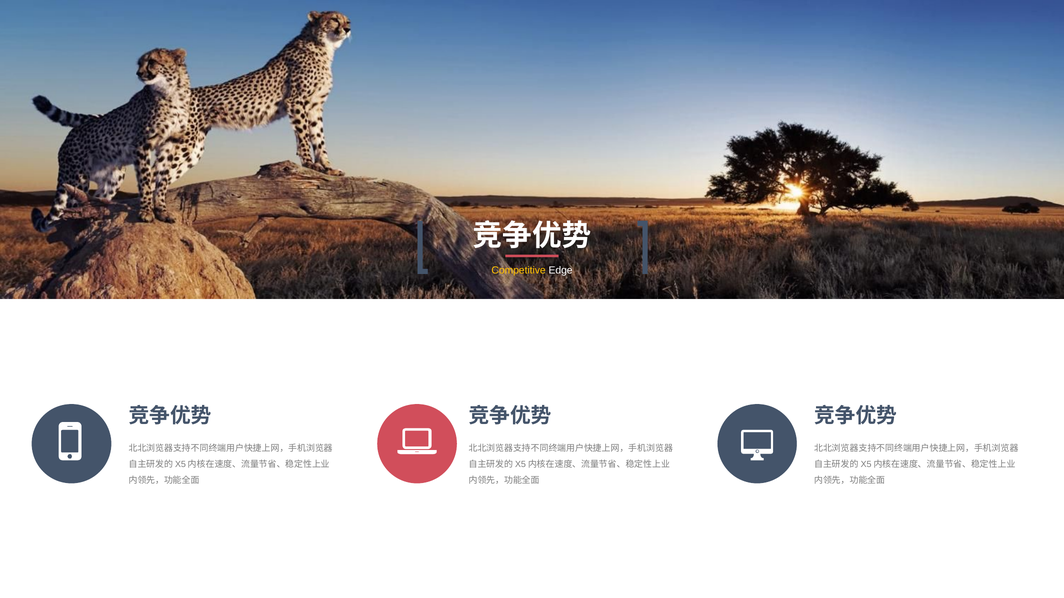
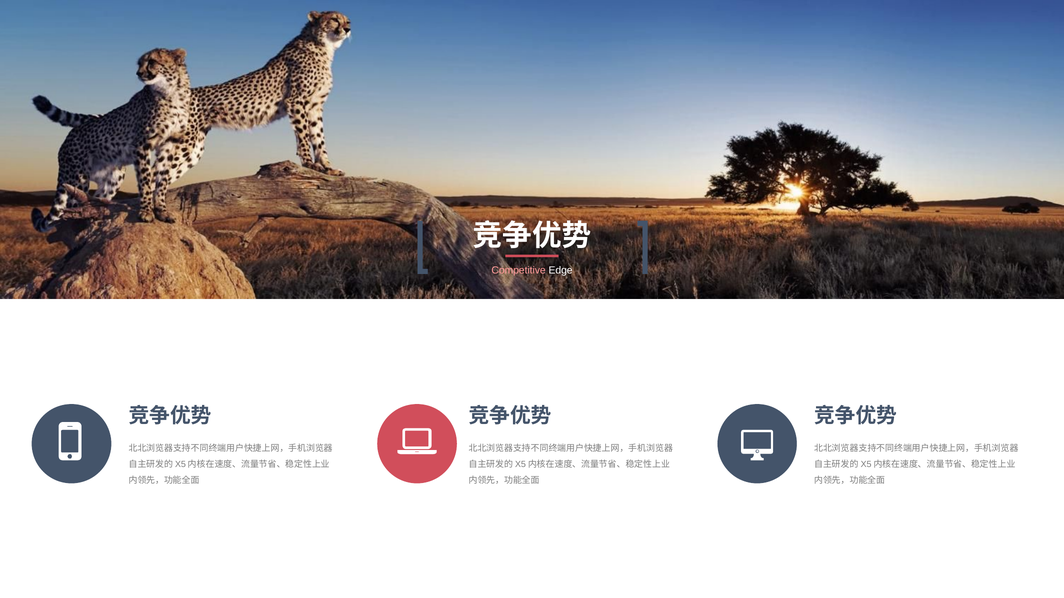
Competitive colour: yellow -> pink (519, 270)
